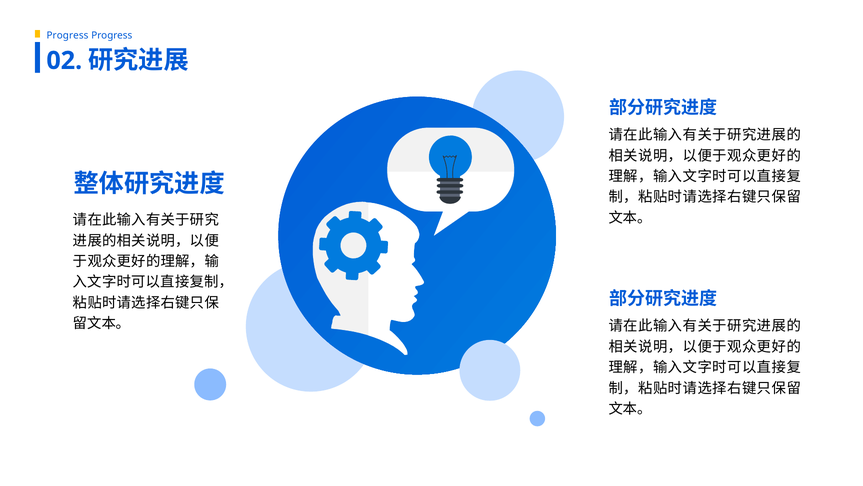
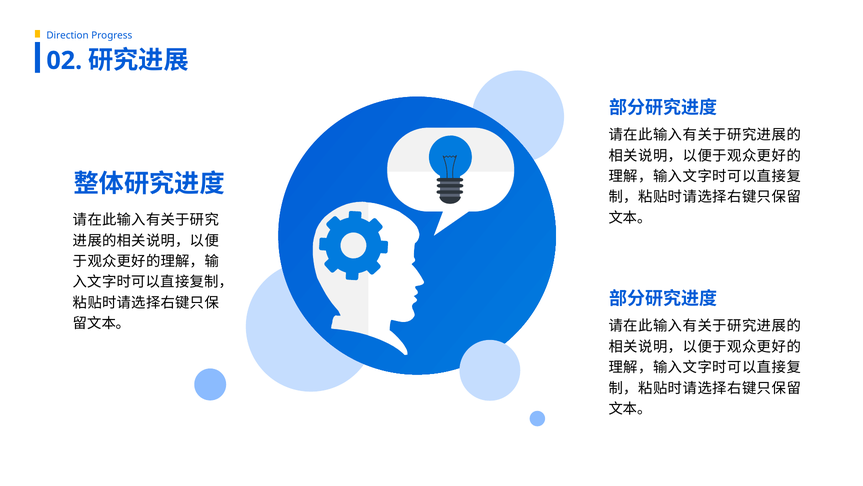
Progress: Progress -> Direction (68, 35)
